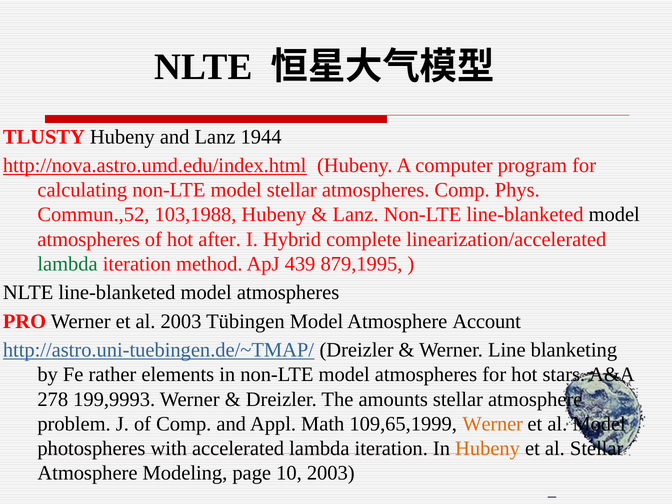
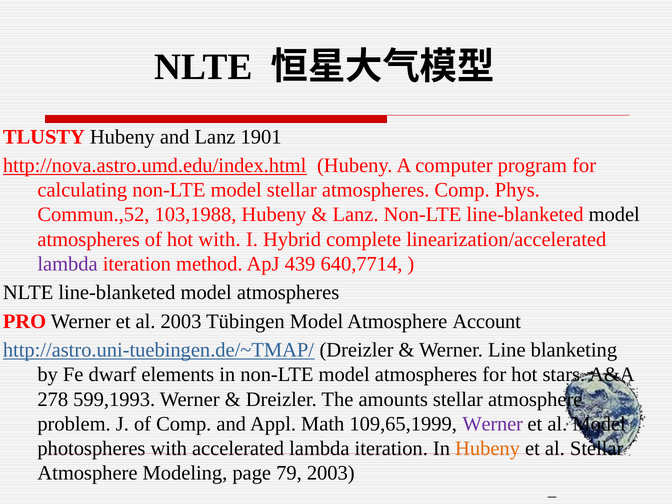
1944: 1944 -> 1901 (261, 137)
hot after: after -> with (220, 239)
lambda colour: green -> purple (68, 264)
879,1995: 879,1995 -> 640,7714 (361, 264)
rather: rather -> dwarf (112, 375)
199,9993: 199,9993 -> 599,1993 (114, 399)
Werner colour: orange -> purple (493, 424)
10: 10 -> 79 (289, 473)
